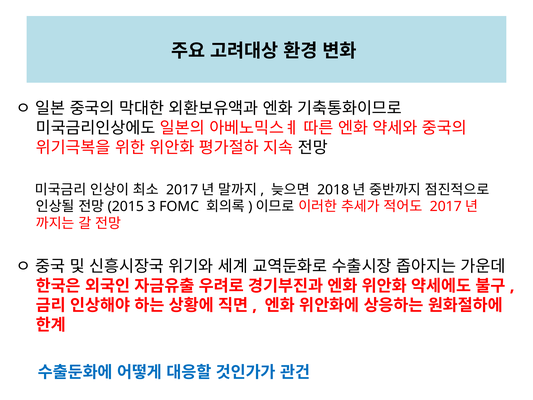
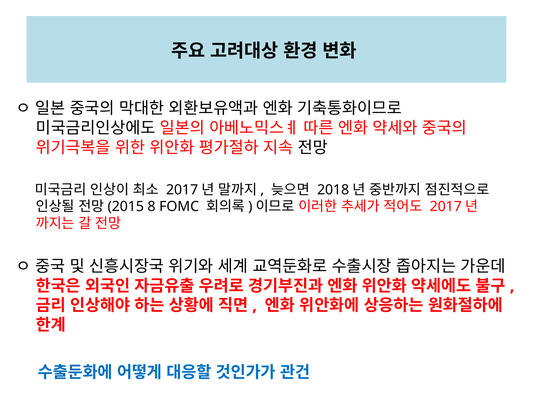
3: 3 -> 8 (152, 206)
